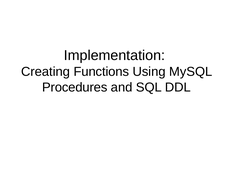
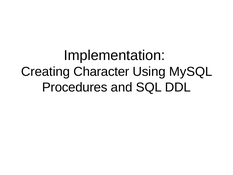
Functions: Functions -> Character (101, 72)
